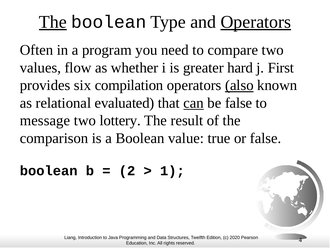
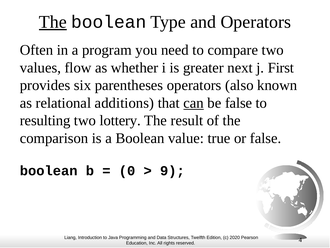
Operators underline: present -> none (256, 22)
hard: hard -> next (240, 68)
compilation: compilation -> parentheses (129, 85)
also underline: present -> none (239, 85)
evaluated: evaluated -> additions (124, 103)
message: message -> resulting (45, 120)
2: 2 -> 0 (127, 171)
1: 1 -> 9 (172, 171)
